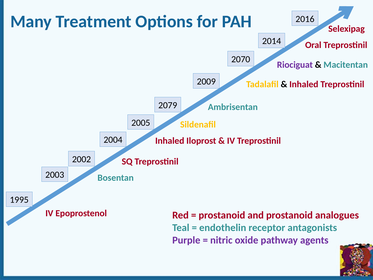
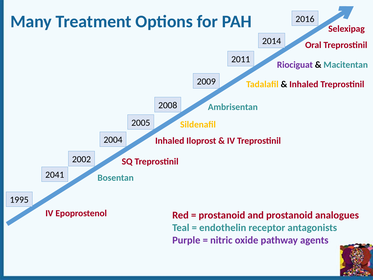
2070: 2070 -> 2011 (241, 59)
2079: 2079 -> 2008 (168, 105)
2003: 2003 -> 2041 (55, 175)
